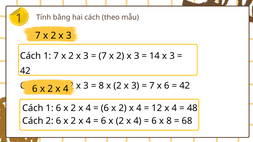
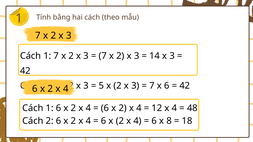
8: 8 -> 5 (101, 86)
68: 68 -> 18 (187, 121)
